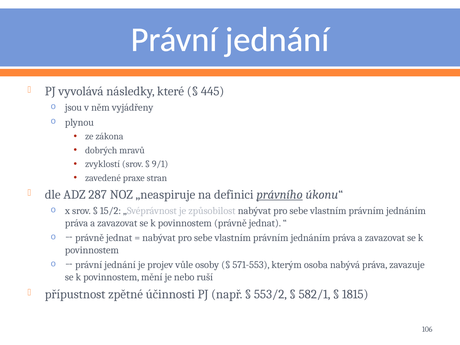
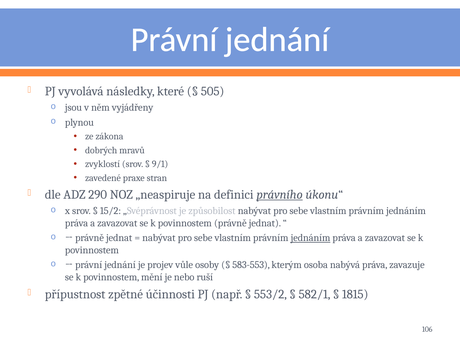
445: 445 -> 505 (213, 91)
287: 287 -> 290 (98, 195)
jednáním underline: none -> present (310, 238)
571-553: 571-553 -> 583-553 (251, 265)
